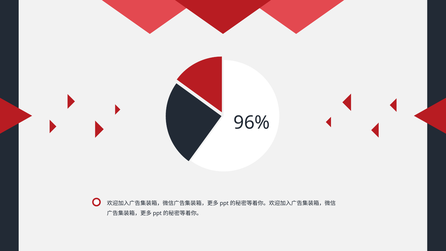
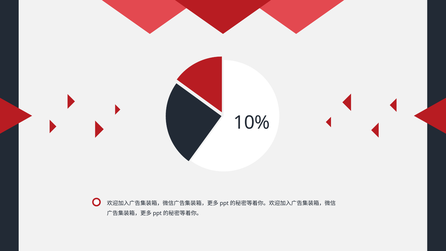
96%: 96% -> 10% (252, 123)
